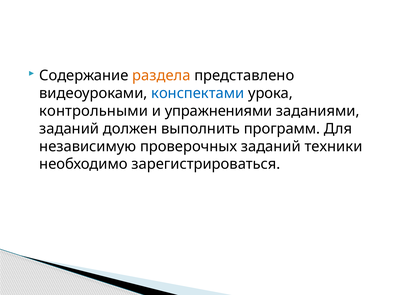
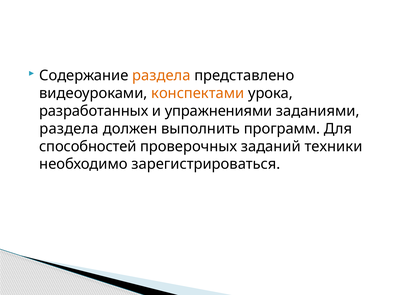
конспектами colour: blue -> orange (198, 93)
контрольными: контрольными -> разработанных (94, 111)
заданий: заданий -> раздела (69, 129)
независимую: независимую -> способностей (88, 146)
